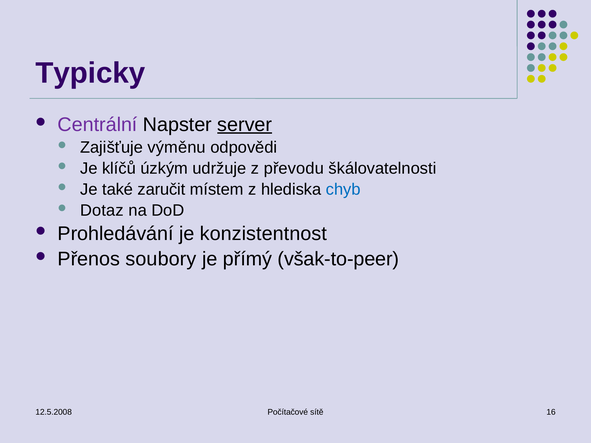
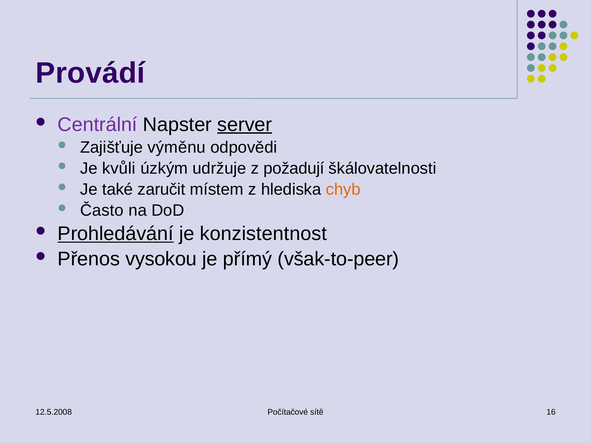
Typicky: Typicky -> Provádí (90, 73)
klíčů: klíčů -> kvůli (119, 168)
převodu: převodu -> požadují (294, 168)
chyb colour: blue -> orange (343, 189)
Dotaz: Dotaz -> Často (102, 210)
Prohledávání underline: none -> present (116, 234)
soubory: soubory -> vysokou (161, 259)
